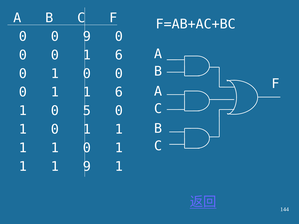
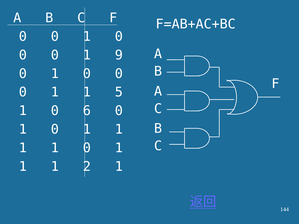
9: 9 -> 1 (87, 36)
0 1 6: 6 -> 9 (119, 55)
1 1 6: 6 -> 5 (119, 92)
5: 5 -> 6 (87, 111)
1 9: 9 -> 2 (87, 167)
